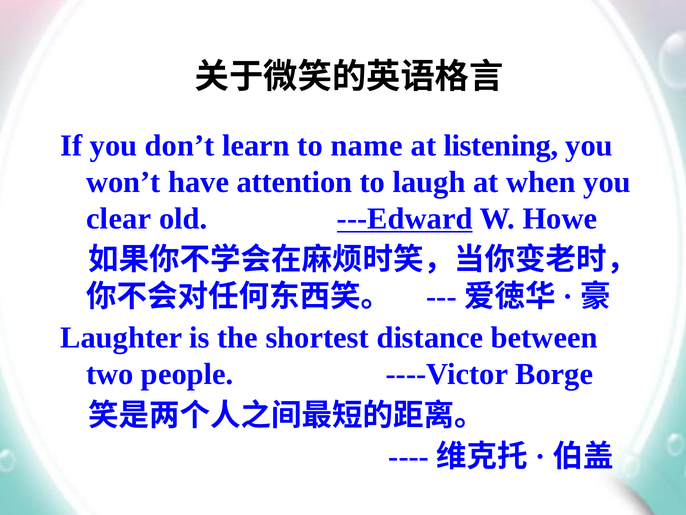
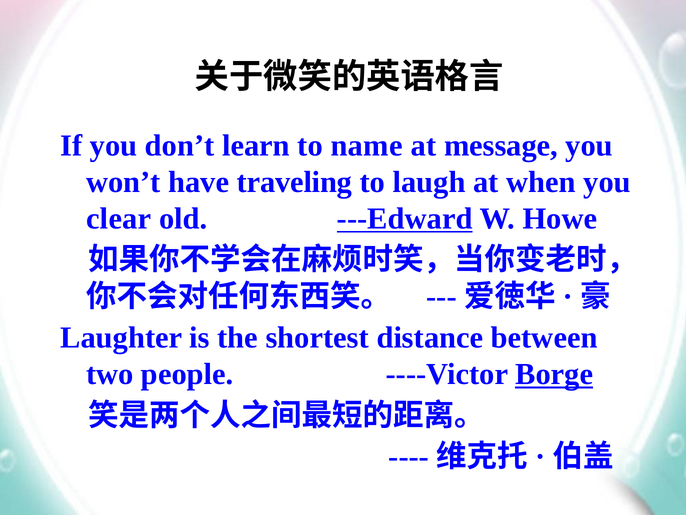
listening: listening -> message (501, 145)
attention: attention -> traveling (295, 182)
Borge underline: none -> present (554, 374)
